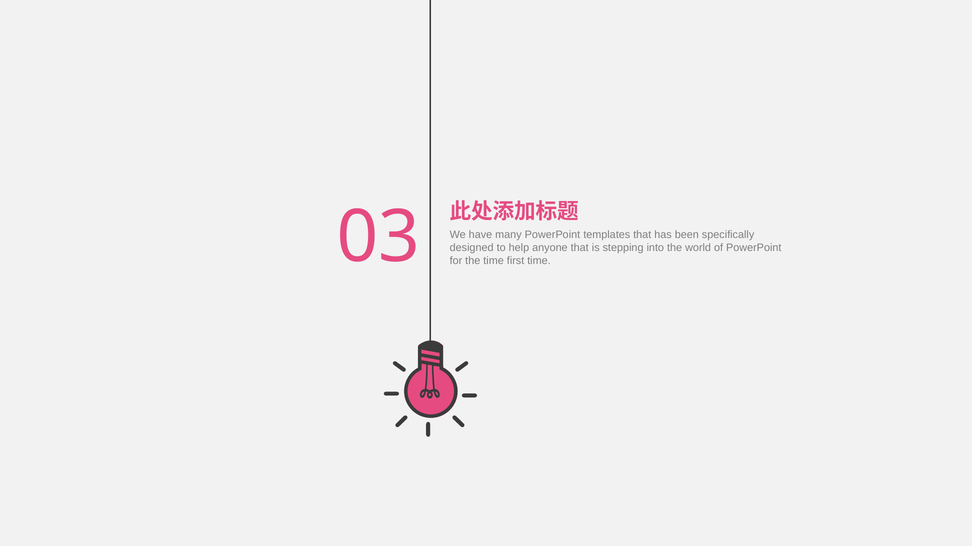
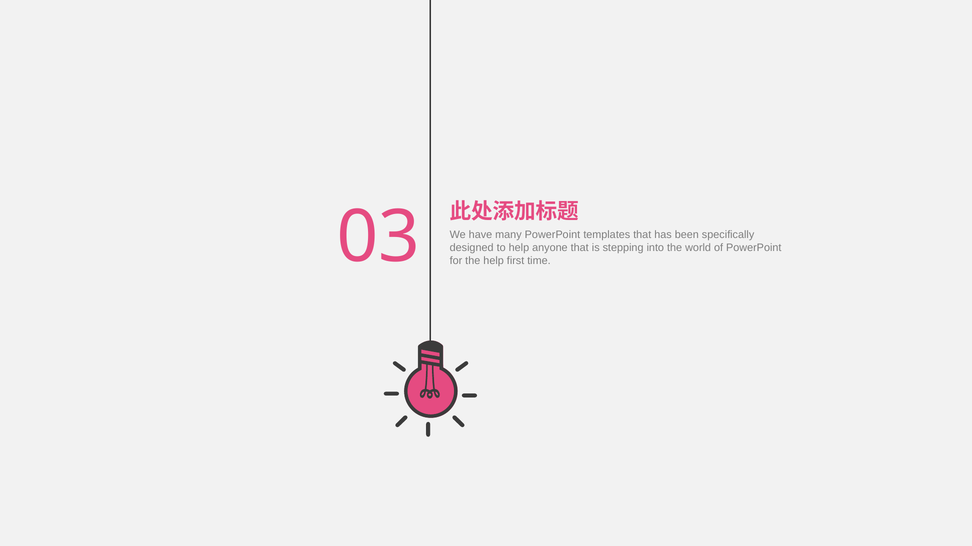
the time: time -> help (494, 261)
